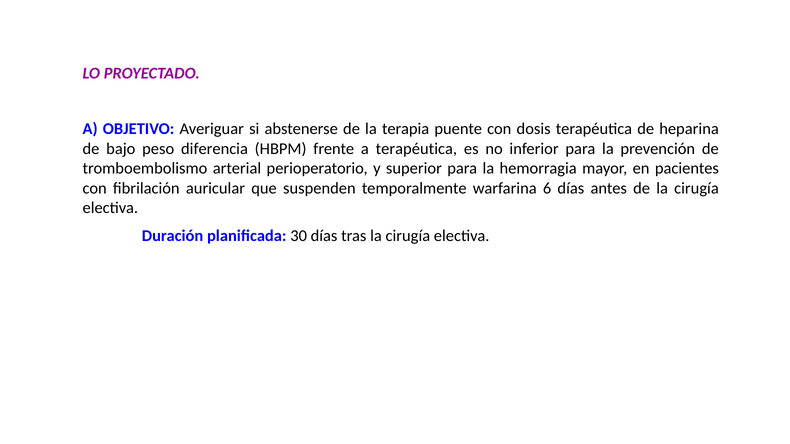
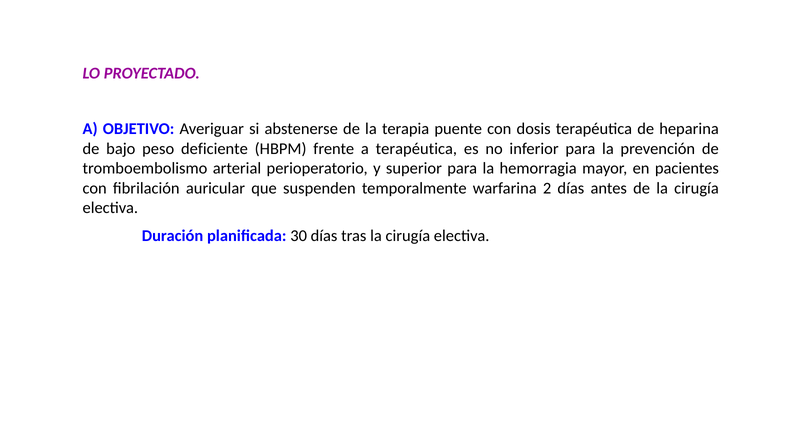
diferencia: diferencia -> deficiente (214, 149)
6: 6 -> 2 (547, 188)
